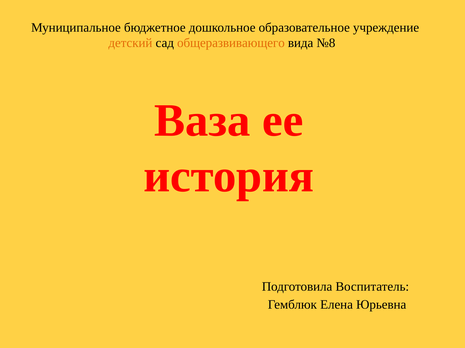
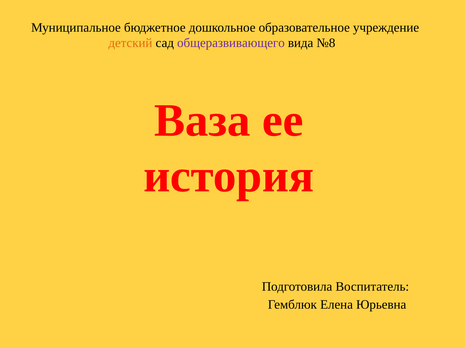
общеразвивающего colour: orange -> purple (231, 43)
